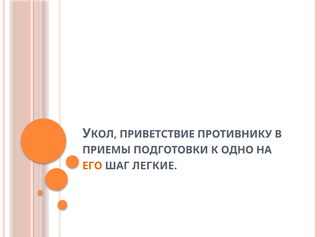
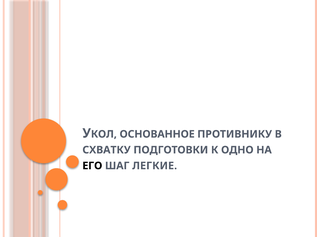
ПРИВЕТСТВИЕ: ПРИВЕТСТВИЕ -> ОСНОВАННОЕ (157, 135)
ПРИЕМЫ: ПРИЕМЫ -> СХВАТКУ (107, 150)
ЕГО colour: orange -> black (92, 166)
